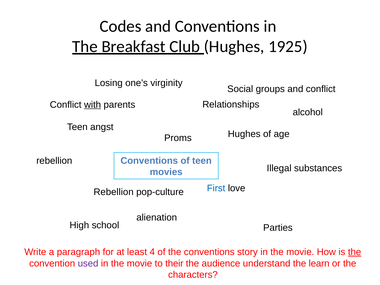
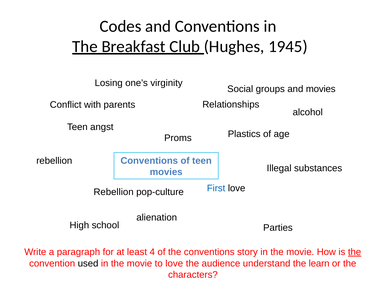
1925: 1925 -> 1945 (288, 46)
and conflict: conflict -> movies (321, 89)
with underline: present -> none (93, 105)
Hughes: Hughes -> Plastics (244, 134)
used colour: purple -> black (88, 263)
to their: their -> love (174, 263)
